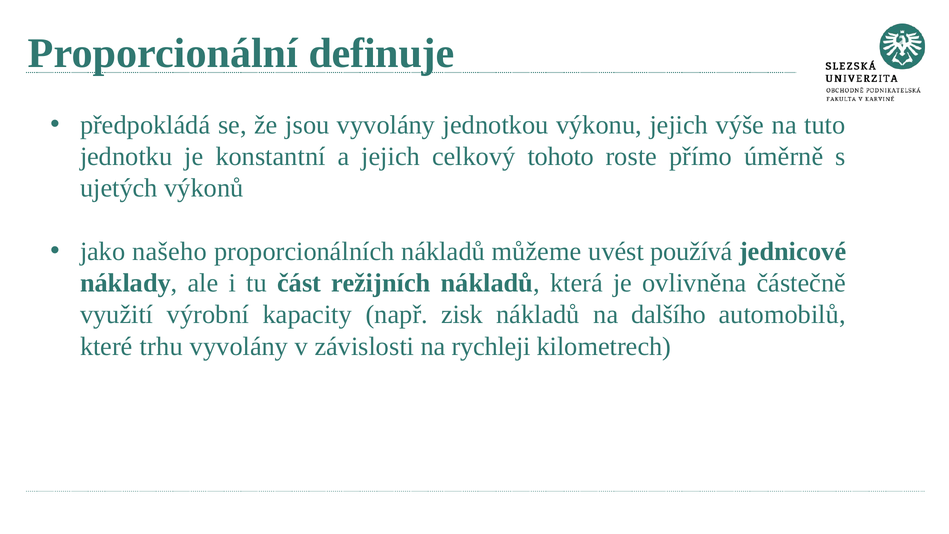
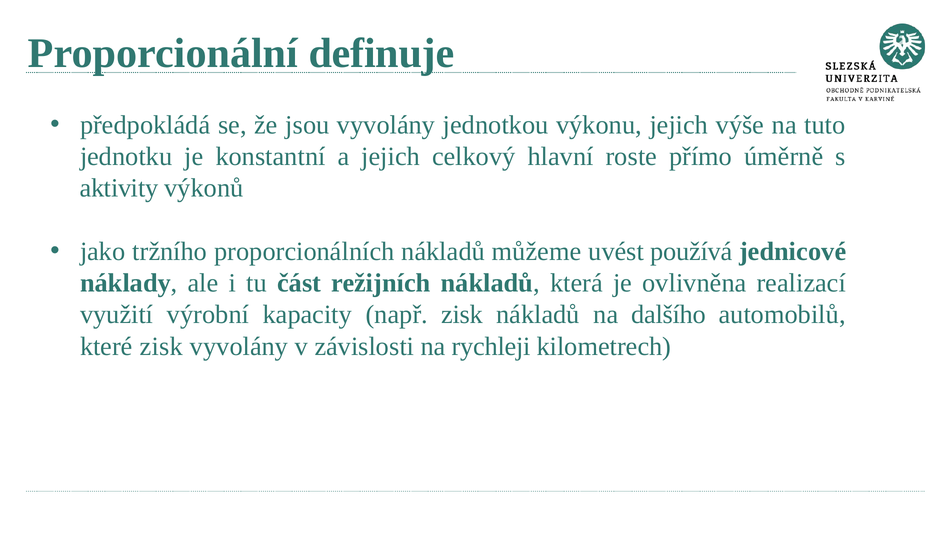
tohoto: tohoto -> hlavní (561, 156)
ujetých: ujetých -> aktivity (119, 188)
našeho: našeho -> tržního (170, 251)
částečně: částečně -> realizací (801, 283)
které trhu: trhu -> zisk (161, 346)
